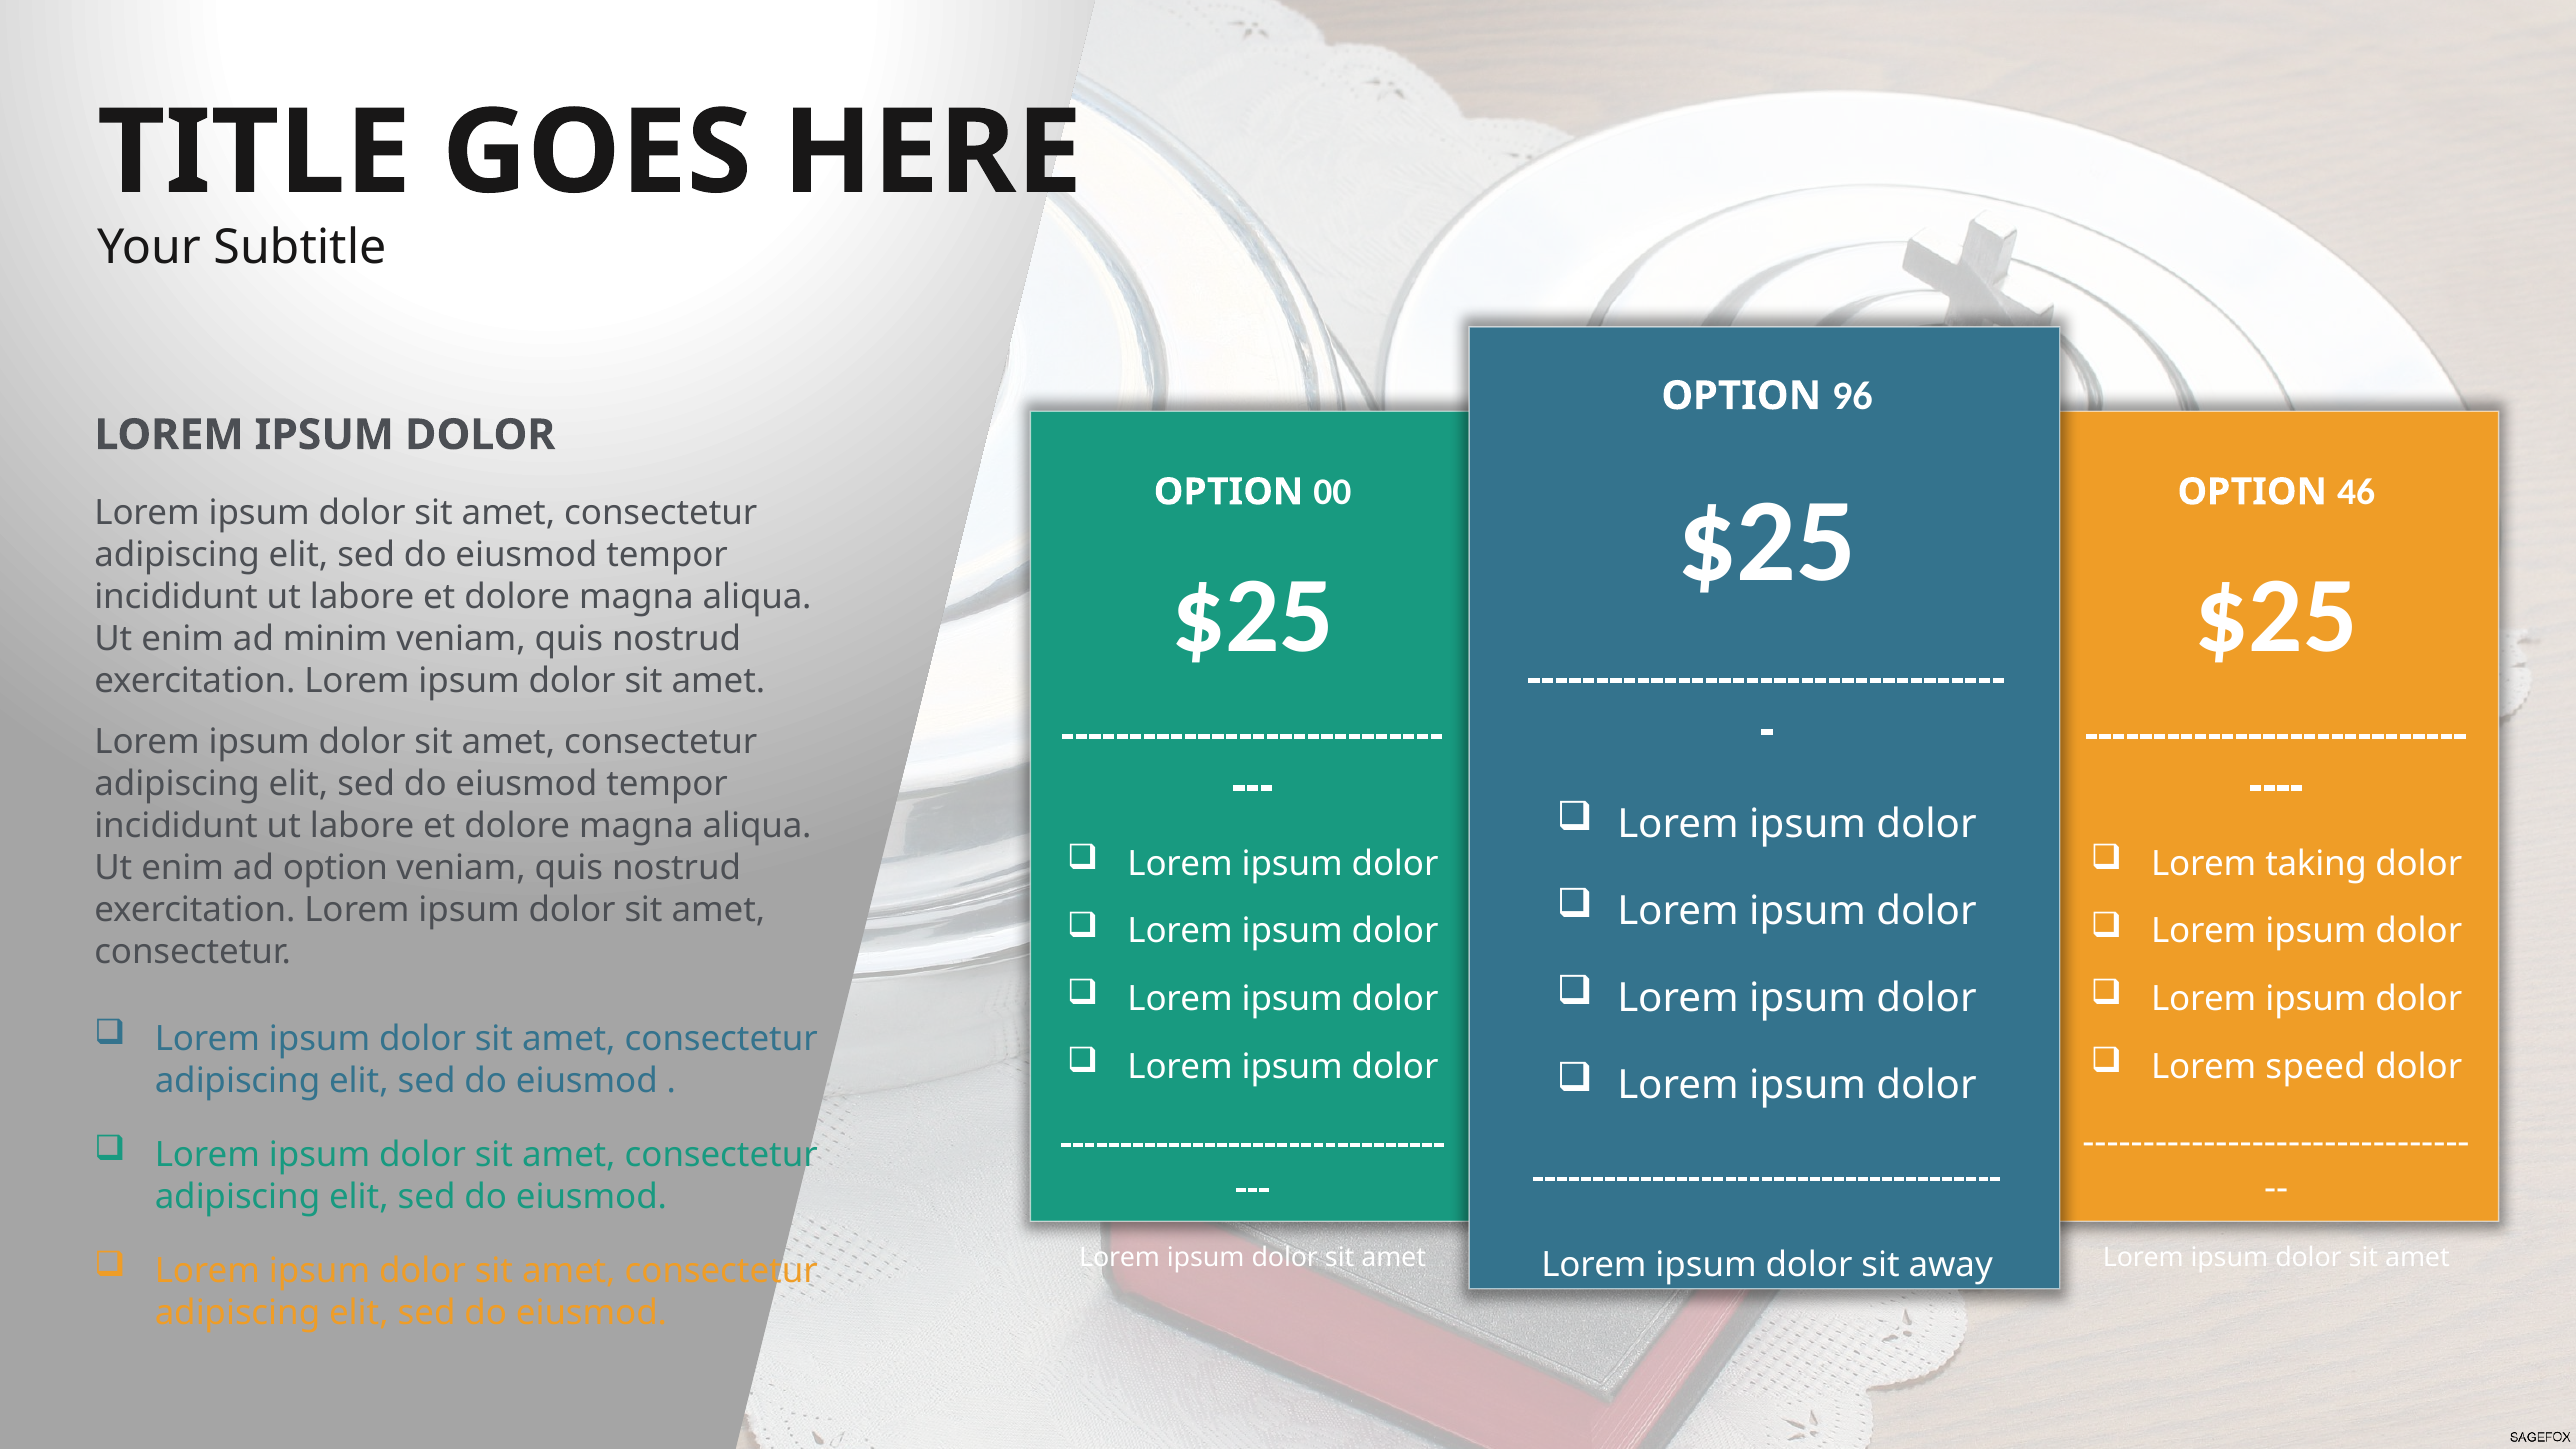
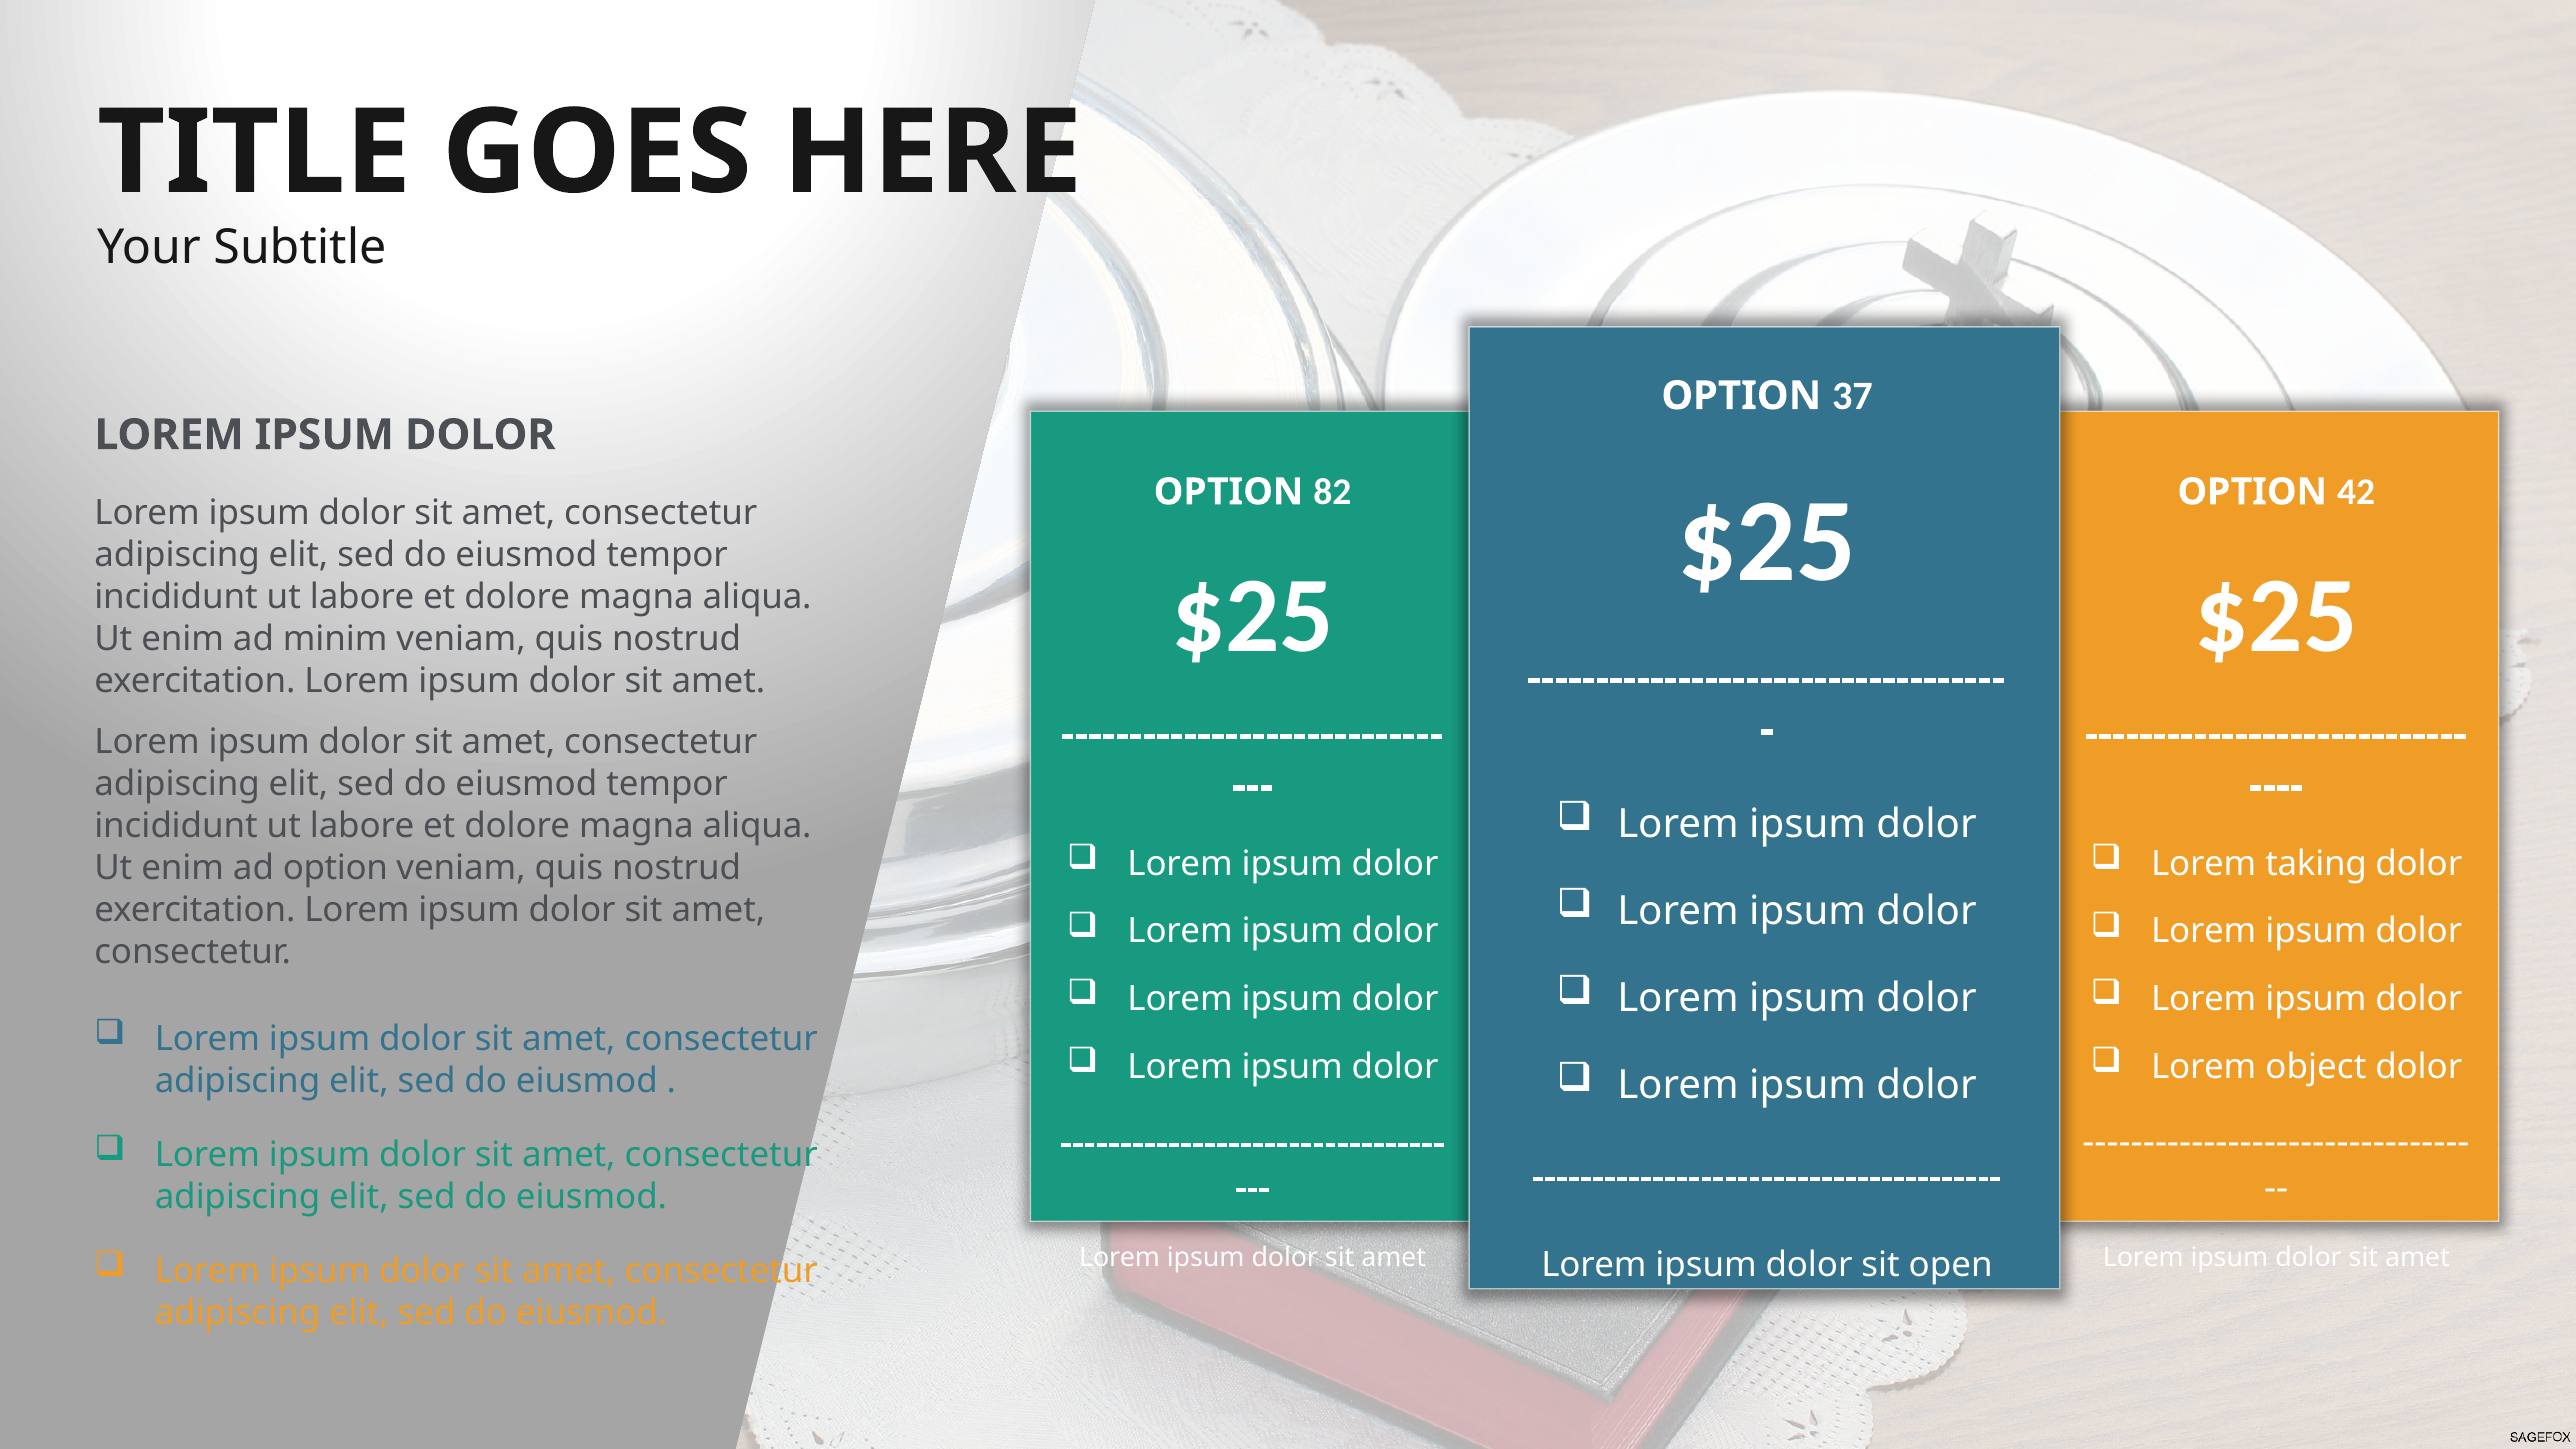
96: 96 -> 37 (1852, 396)
00: 00 -> 82 (1332, 492)
46: 46 -> 42 (2356, 492)
speed: speed -> object (2316, 1067)
away: away -> open (1951, 1265)
